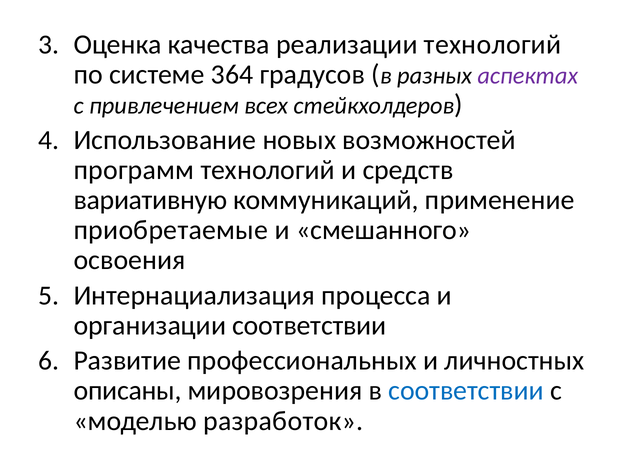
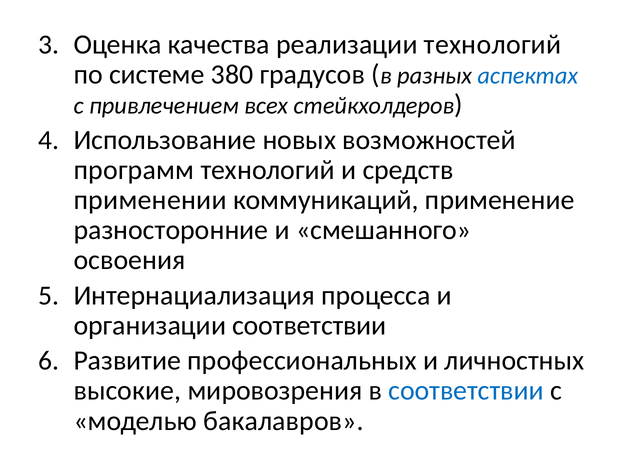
364: 364 -> 380 (232, 75)
аспектах colour: purple -> blue (528, 76)
вариативную: вариативную -> применении (150, 200)
приобретаемые: приобретаемые -> разносторонние (171, 230)
описаны: описаны -> высокие (127, 391)
разработок: разработок -> бакалавров (283, 421)
